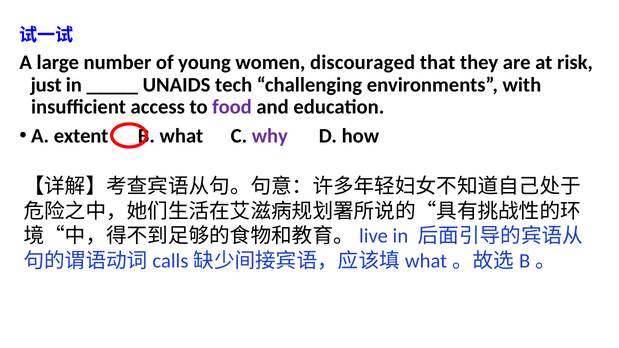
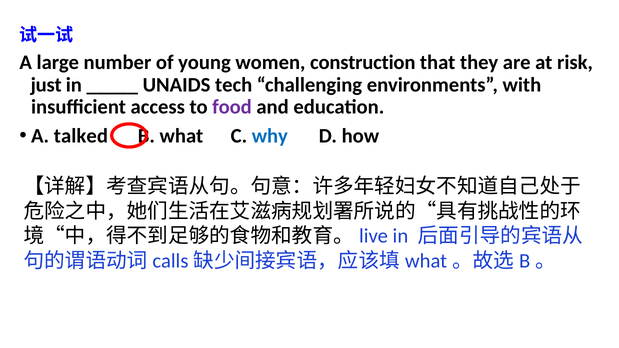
discouraged: discouraged -> construction (363, 63)
extent: extent -> talked (81, 136)
why colour: purple -> blue (270, 136)
